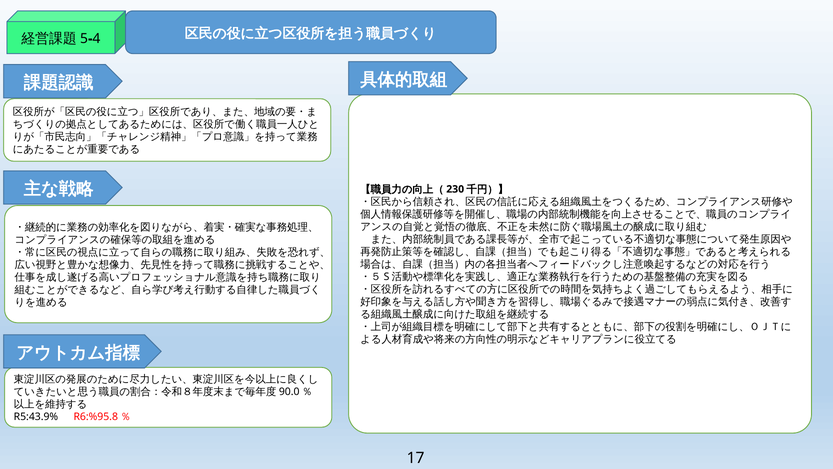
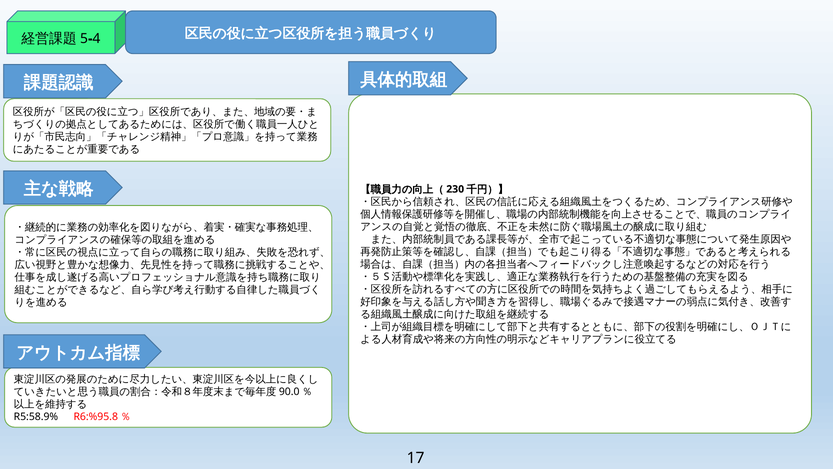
R5:43.9%: R5:43.9% -> R5:58.9% (36, 416)
